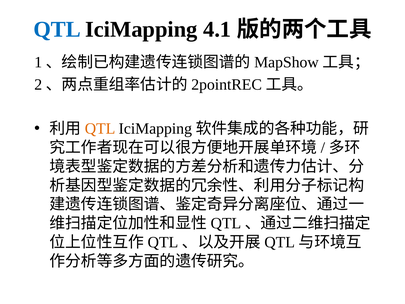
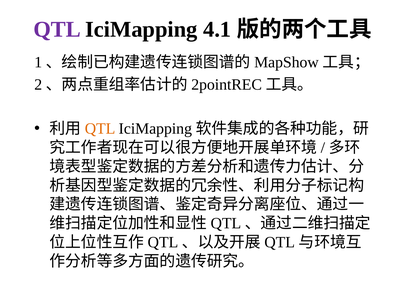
QTL colour: blue -> purple (57, 29)
